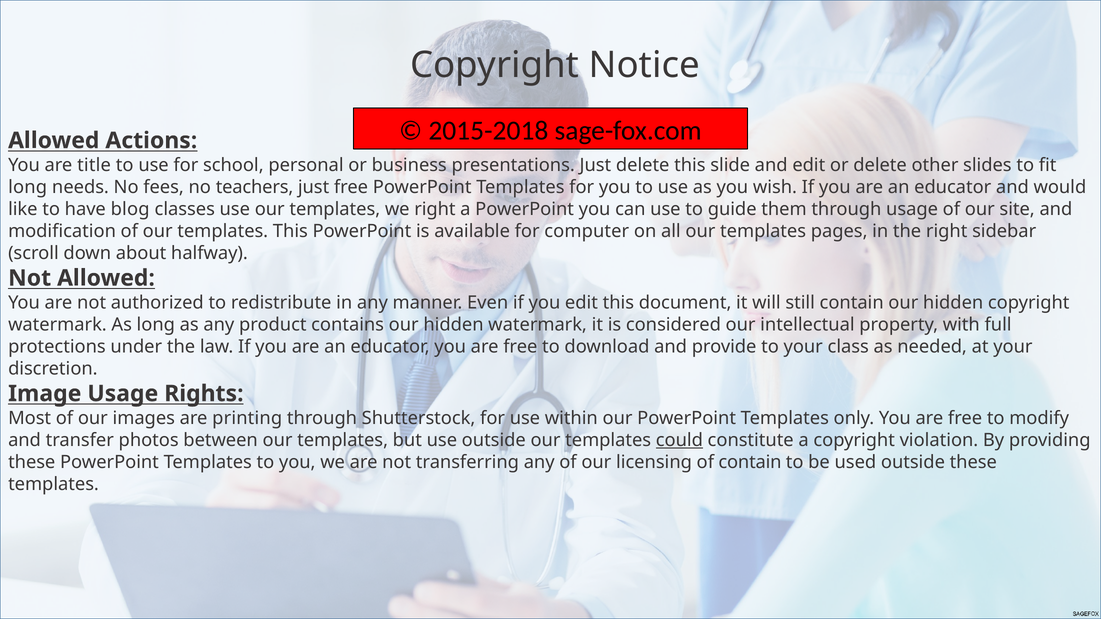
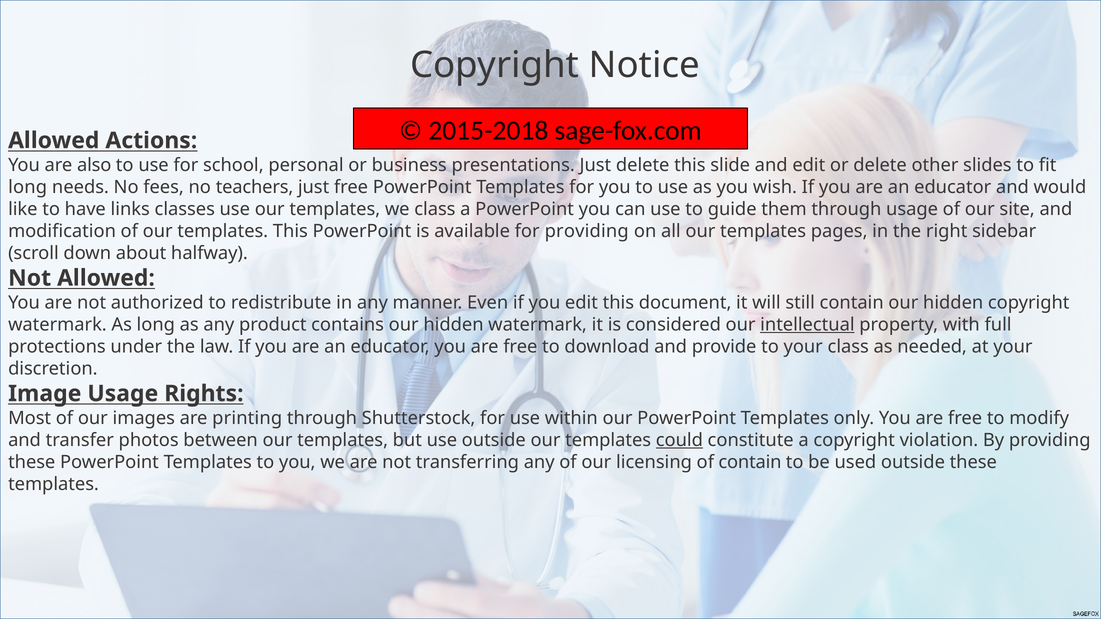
title: title -> also (94, 165)
blog: blog -> links (130, 209)
we right: right -> class (435, 209)
for computer: computer -> providing (587, 231)
intellectual underline: none -> present (807, 325)
